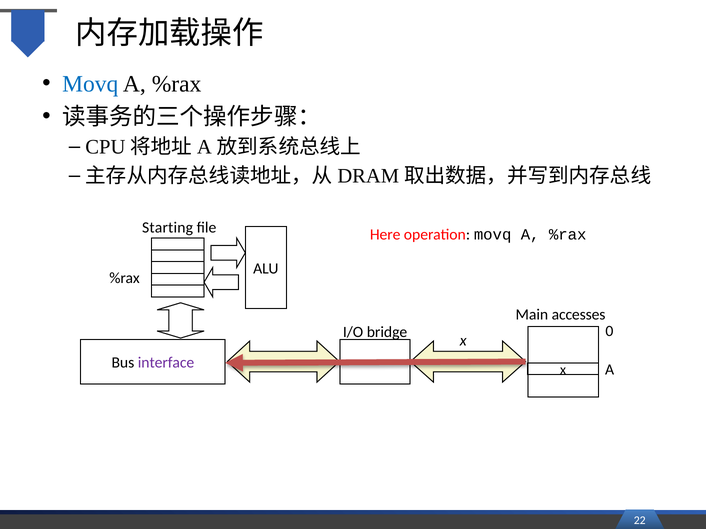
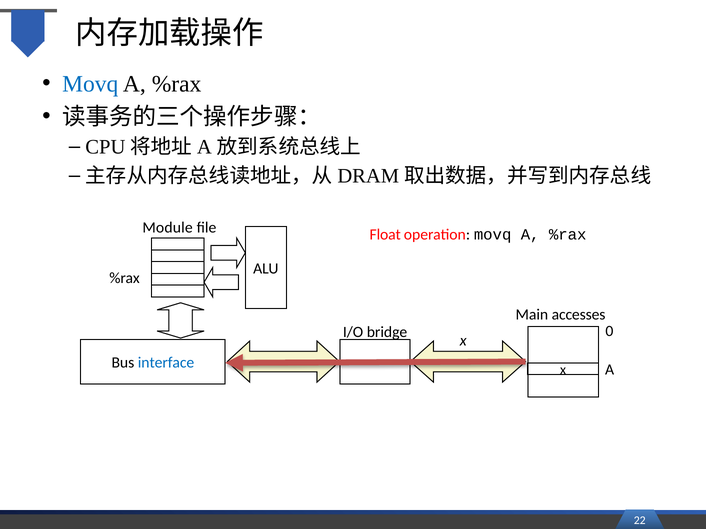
Starting: Starting -> Module (168, 228)
Here: Here -> Float (385, 235)
interface colour: purple -> blue (166, 363)
